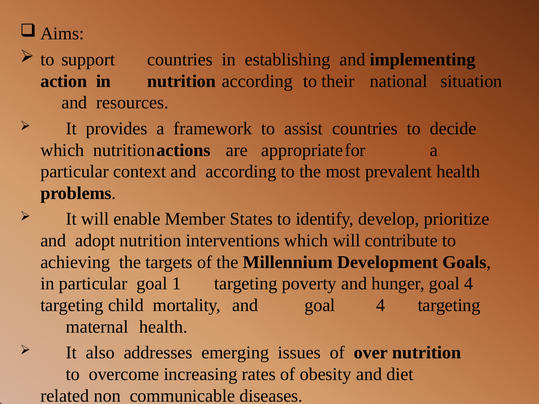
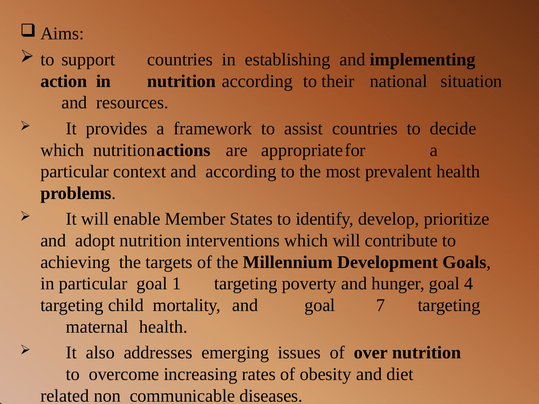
and goal 4: 4 -> 7 (381, 305)
